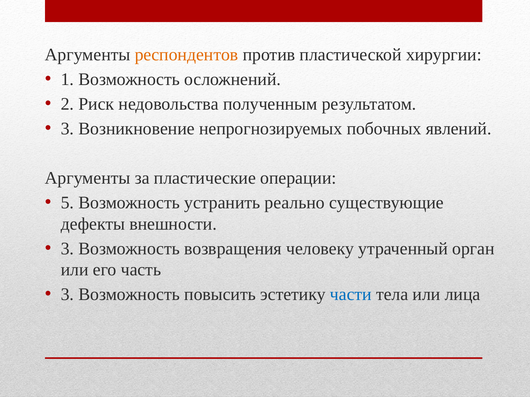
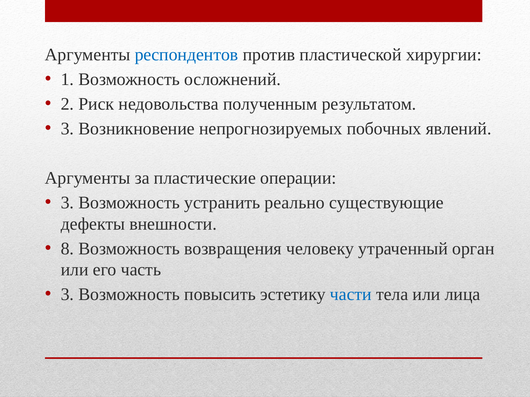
респондентов colour: orange -> blue (187, 55)
5: 5 -> 3 (67, 203)
3: 3 -> 8 (67, 249)
